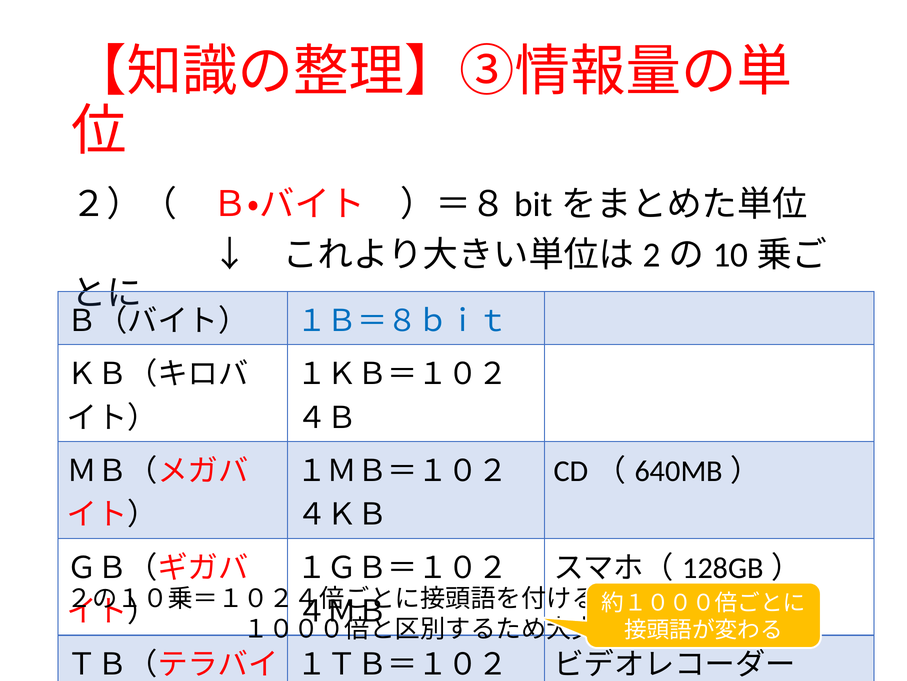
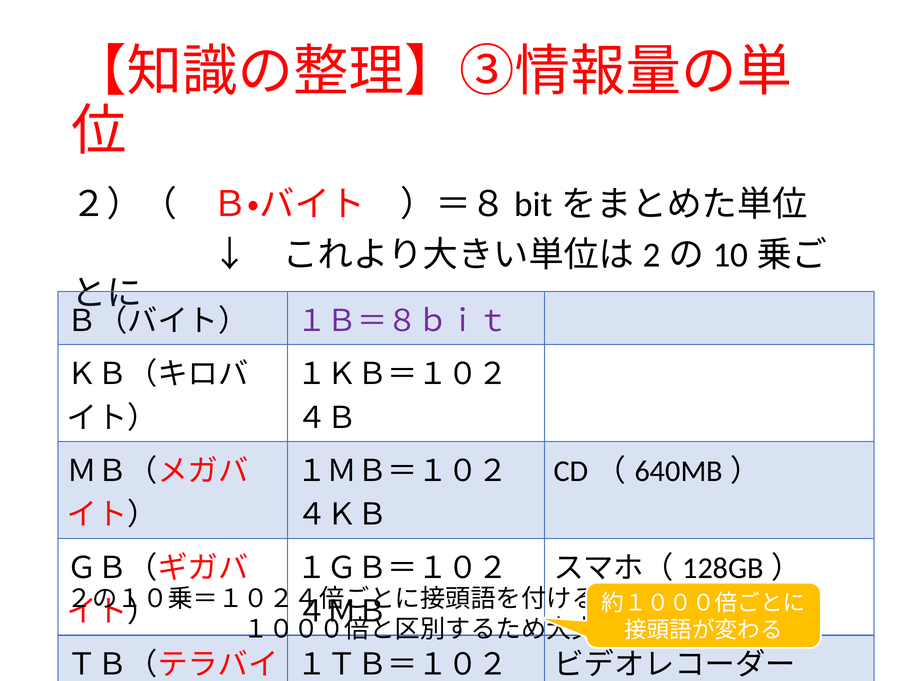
１Ｂ＝８ｂｉｔ colour: blue -> purple (402, 321)
